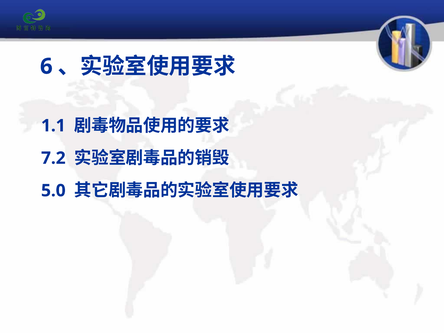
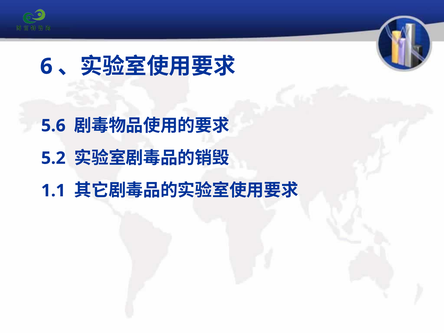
1.1: 1.1 -> 5.6 (53, 126)
7.2: 7.2 -> 5.2 (53, 158)
5.0: 5.0 -> 1.1 (53, 191)
